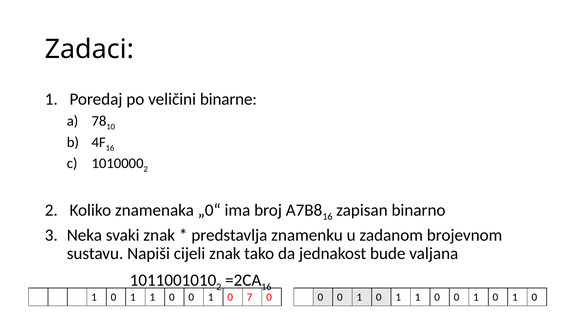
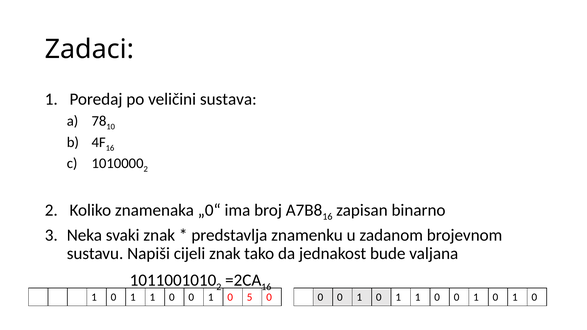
binarne: binarne -> sustava (228, 99)
7: 7 -> 5 (250, 297)
